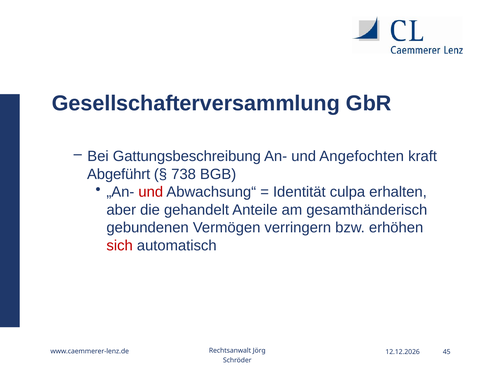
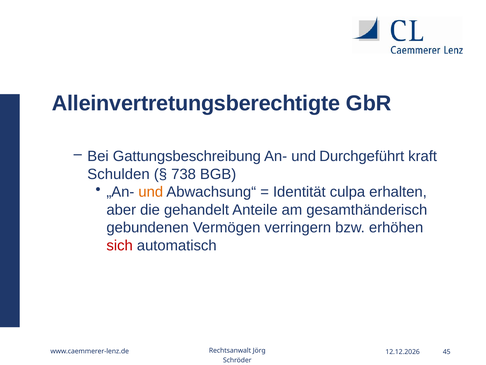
Gesellschafterversammlung: Gesellschafterversammlung -> Alleinvertretungsberechtigte (196, 103)
Angefochten: Angefochten -> Durchgeführt (362, 156)
Abgeführt: Abgeführt -> Schulden (119, 174)
und colour: red -> orange (151, 192)
